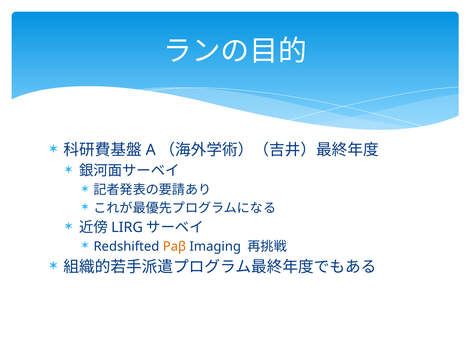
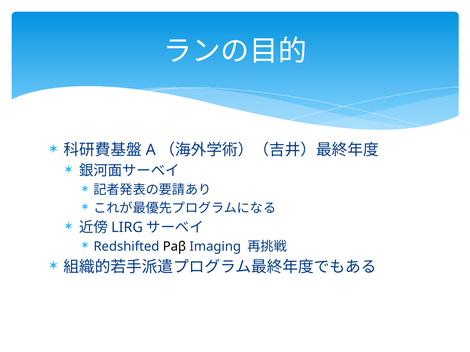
Paβ colour: orange -> black (174, 247)
